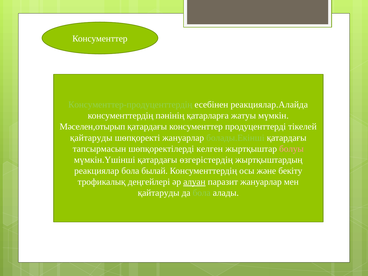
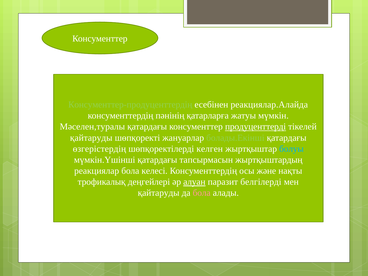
Мәселен,отырып: Мәселен,отырып -> Мәселен,туралы (92, 127)
продуценттерді underline: none -> present (256, 127)
тапсырмасын: тапсырмасын -> өзгерістердің (99, 149)
болуы colour: pink -> light blue (291, 149)
өзгерістердің: өзгерістердің -> тапсырмасын (206, 160)
былай: былай -> келесі (155, 171)
бекіту: бекіту -> нақты (290, 171)
паразит жануарлар: жануарлар -> белгілерді (261, 182)
бола colour: light green -> pink (202, 193)
